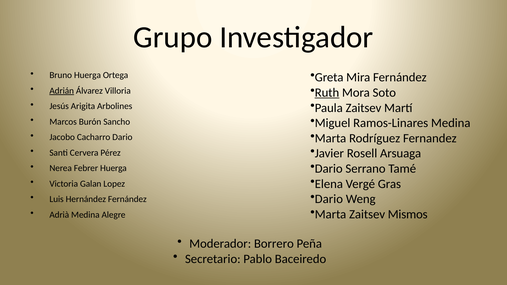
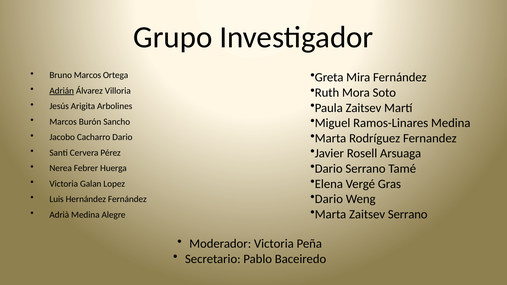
Bruno Huerga: Huerga -> Marcos (87, 75)
Ruth underline: present -> none (327, 93)
Zaitsev Mismos: Mismos -> Serrano (408, 214)
Moderador Borrero: Borrero -> Victoria (274, 244)
